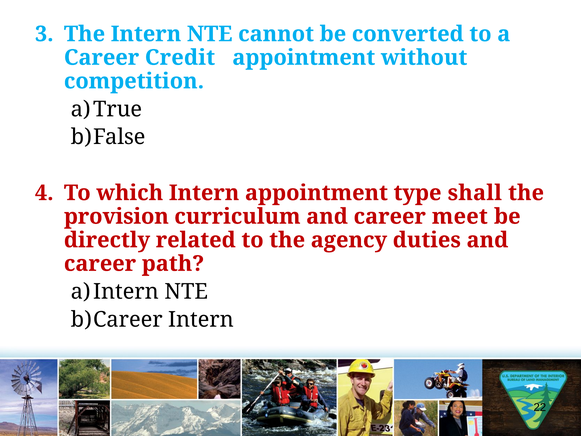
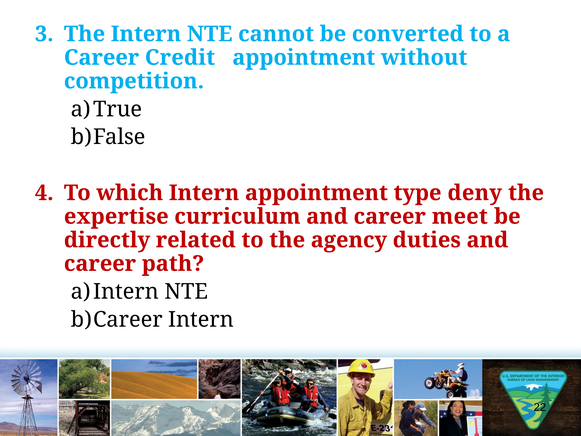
shall: shall -> deny (475, 193)
provision: provision -> expertise (116, 216)
